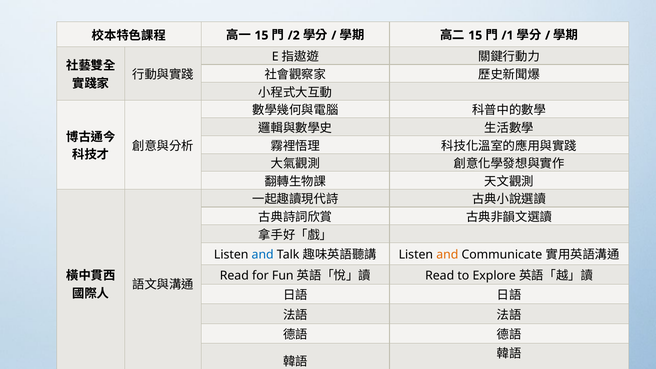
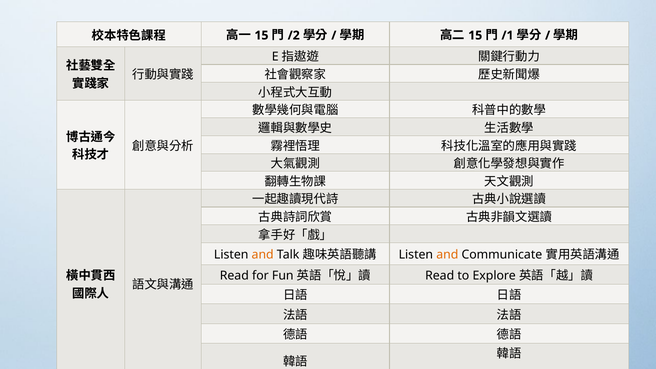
and colour: blue -> orange (263, 255)
